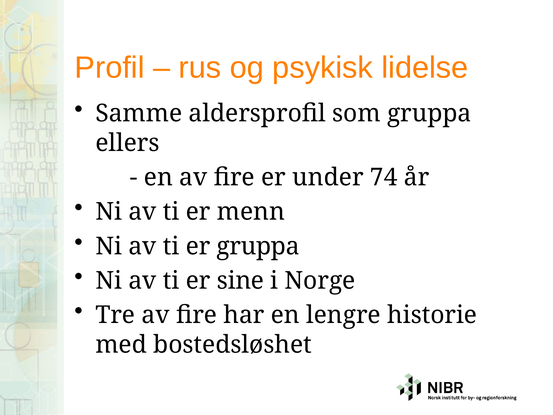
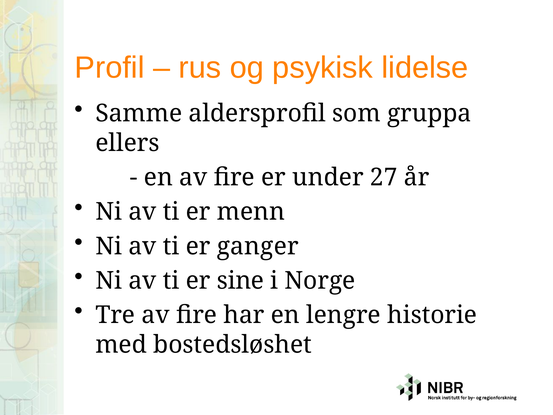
74: 74 -> 27 (384, 177)
er gruppa: gruppa -> ganger (258, 246)
